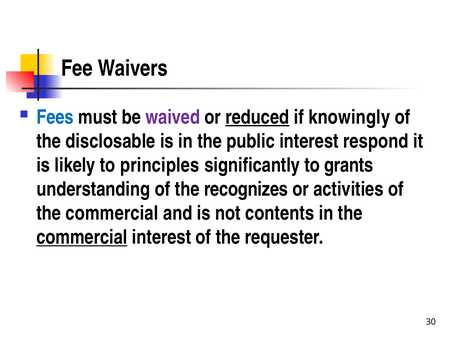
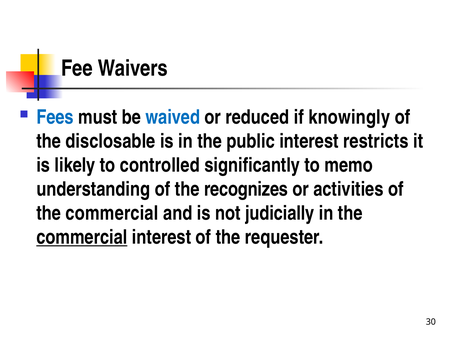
waived colour: purple -> blue (173, 117)
reduced underline: present -> none (257, 117)
respond: respond -> restricts (376, 141)
principles: principles -> controlled (160, 165)
grants: grants -> memo (349, 165)
contents: contents -> judicially (280, 213)
